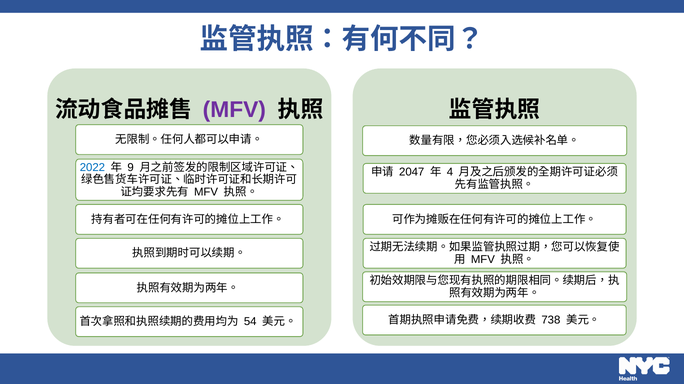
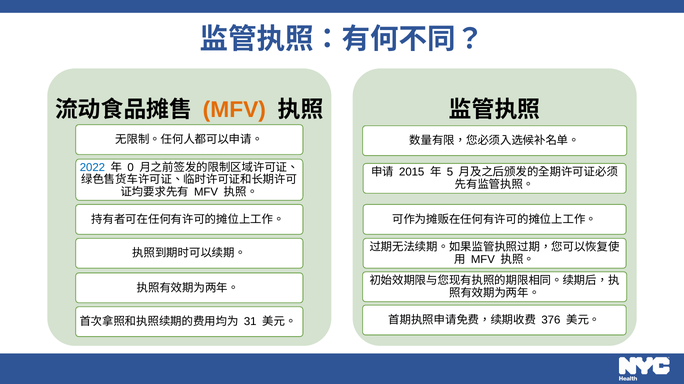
MFV colour: purple -> orange (234, 110)
9: 9 -> 0 (131, 168)
2047: 2047 -> 2015 (412, 172)
4: 4 -> 5 (450, 172)
738: 738 -> 376 (551, 321)
54: 54 -> 31 (250, 322)
